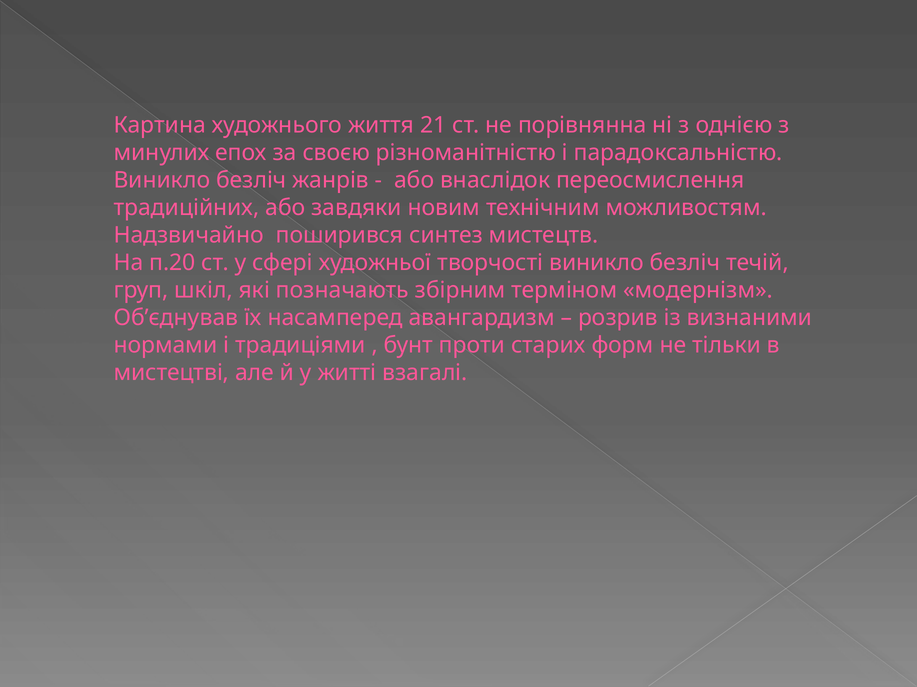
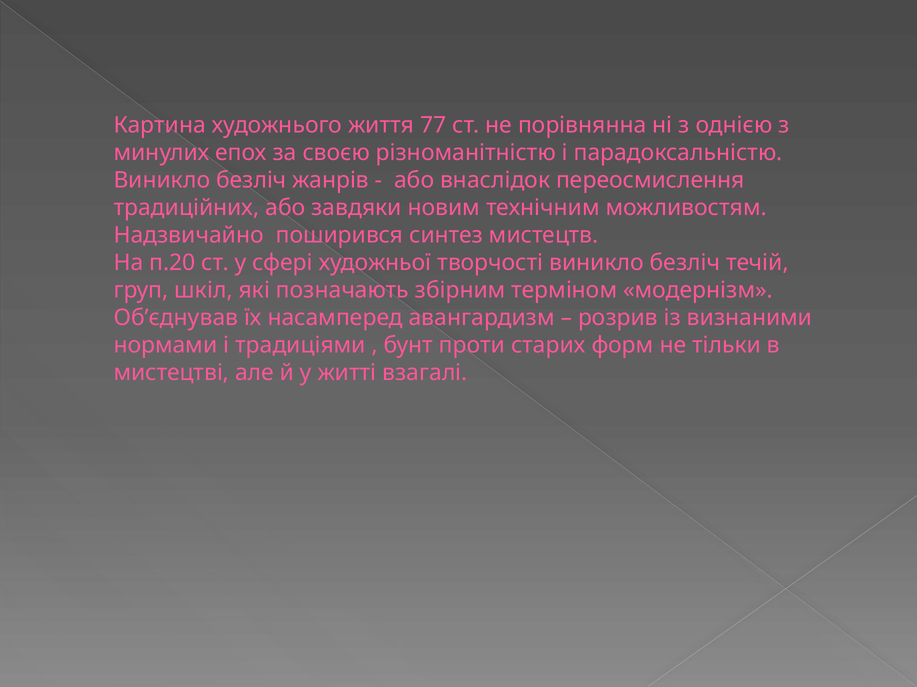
21: 21 -> 77 (433, 125)
